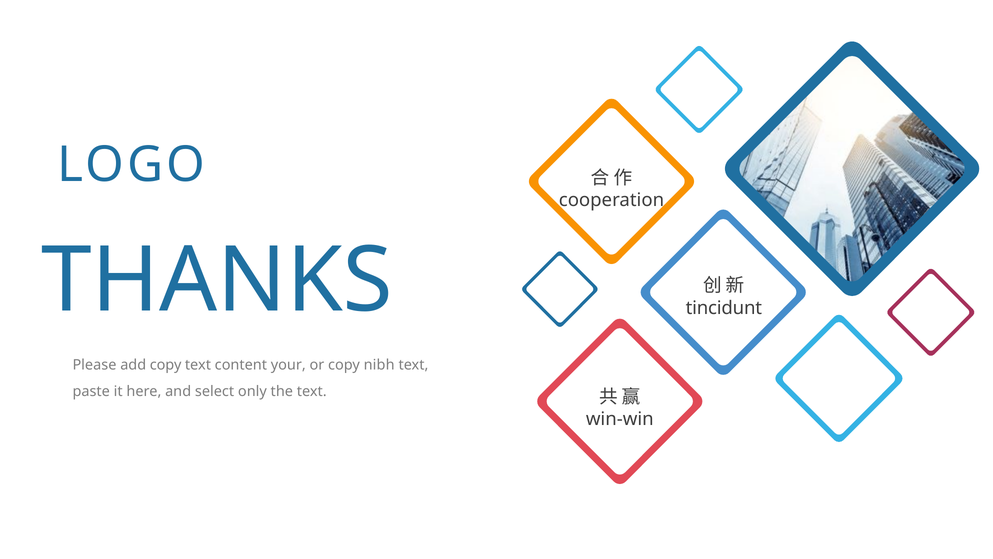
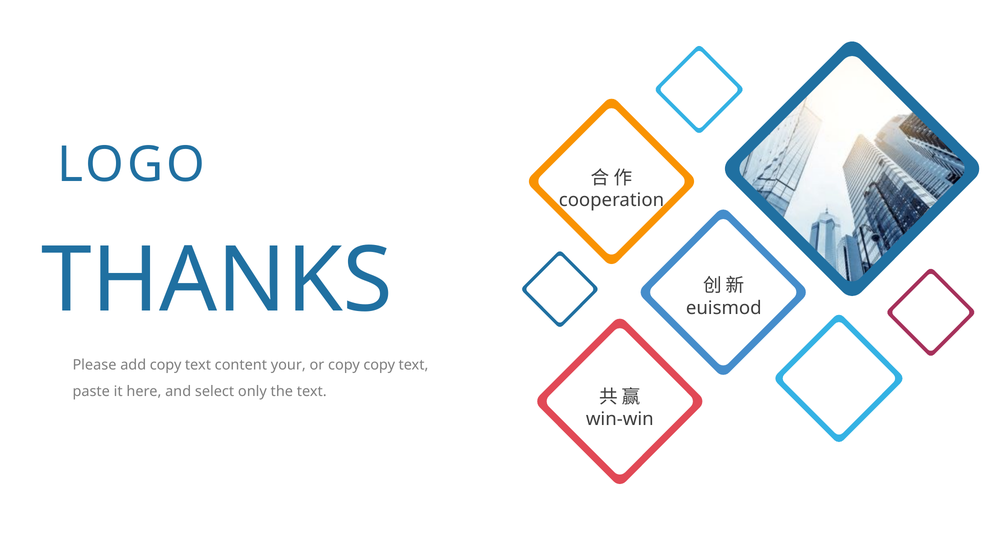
tincidunt: tincidunt -> euismod (724, 308)
copy nibh: nibh -> copy (379, 365)
